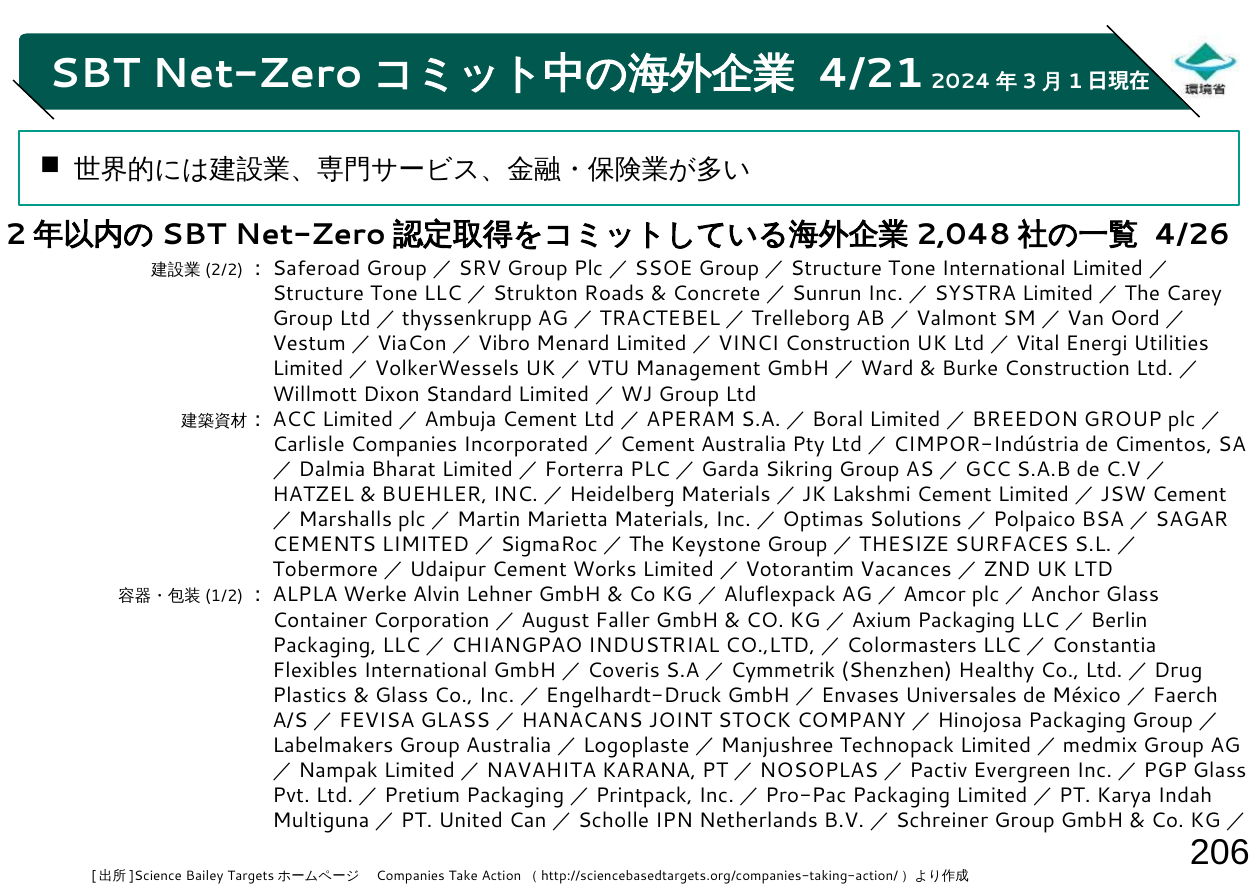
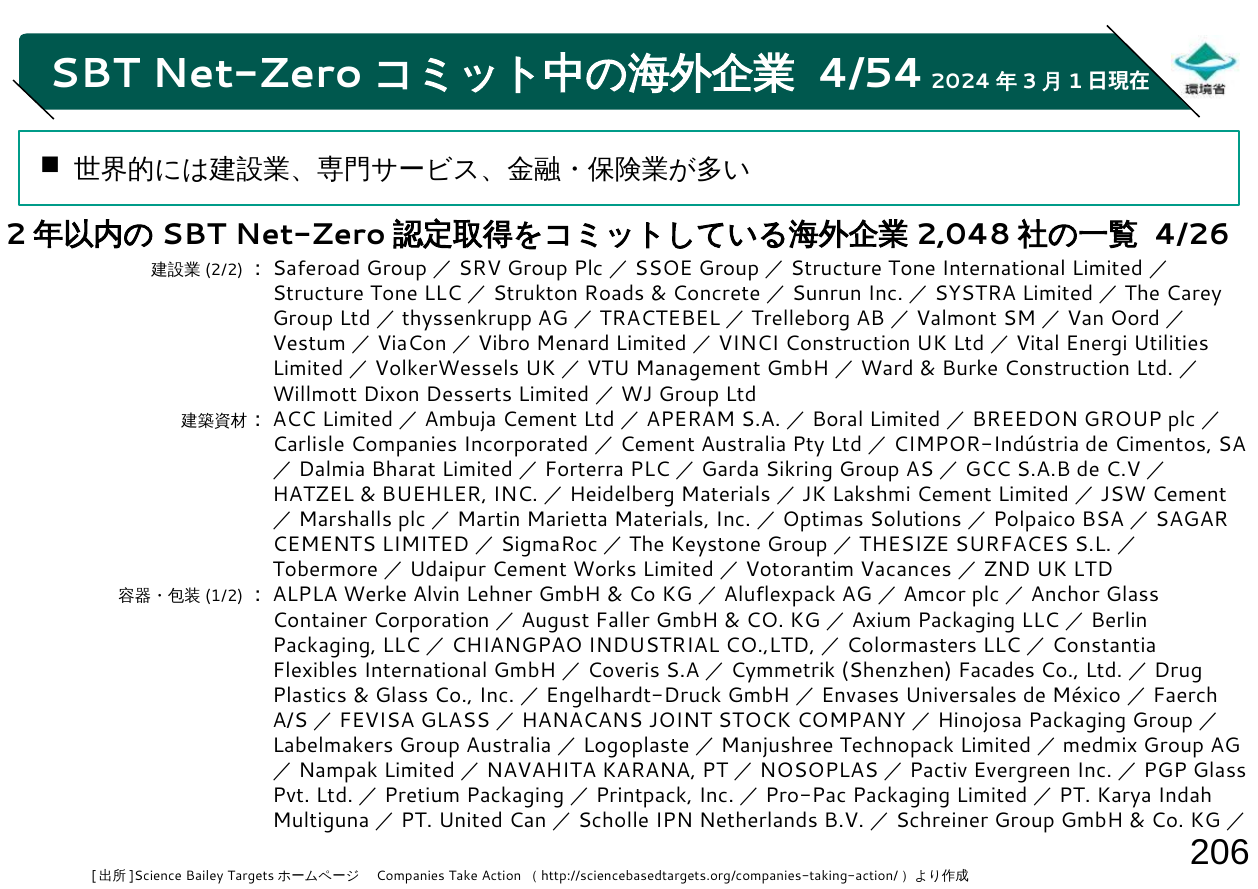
4/21: 4/21 -> 4/54 (871, 73)
Standard: Standard -> Desserts (469, 394)
Healthy: Healthy -> Facades (996, 671)
